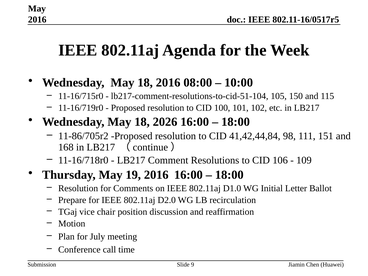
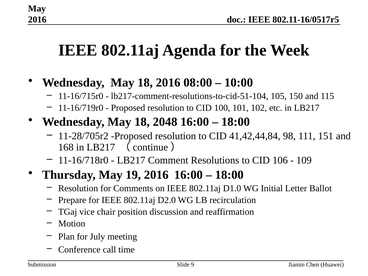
2026: 2026 -> 2048 (165, 122)
11-86/705r2: 11-86/705r2 -> 11-28/705r2 (83, 136)
